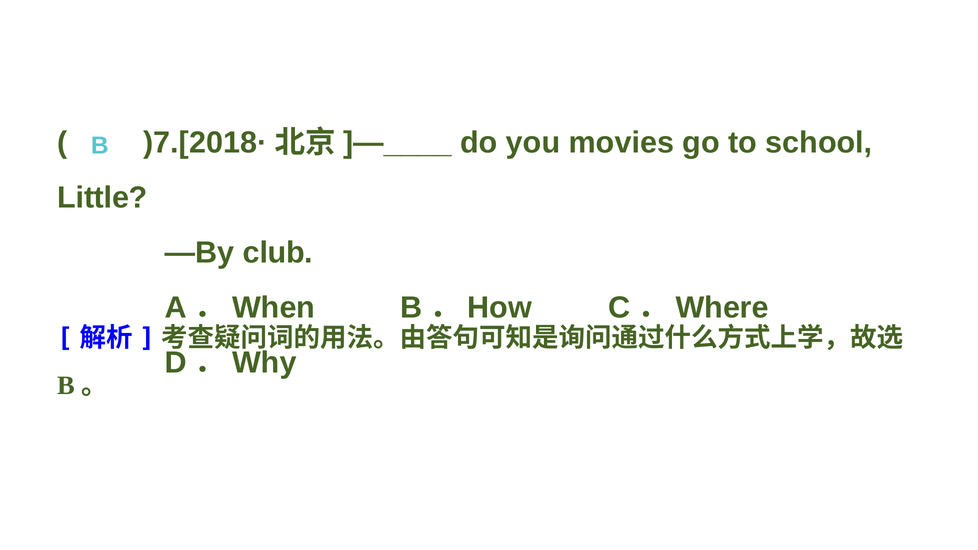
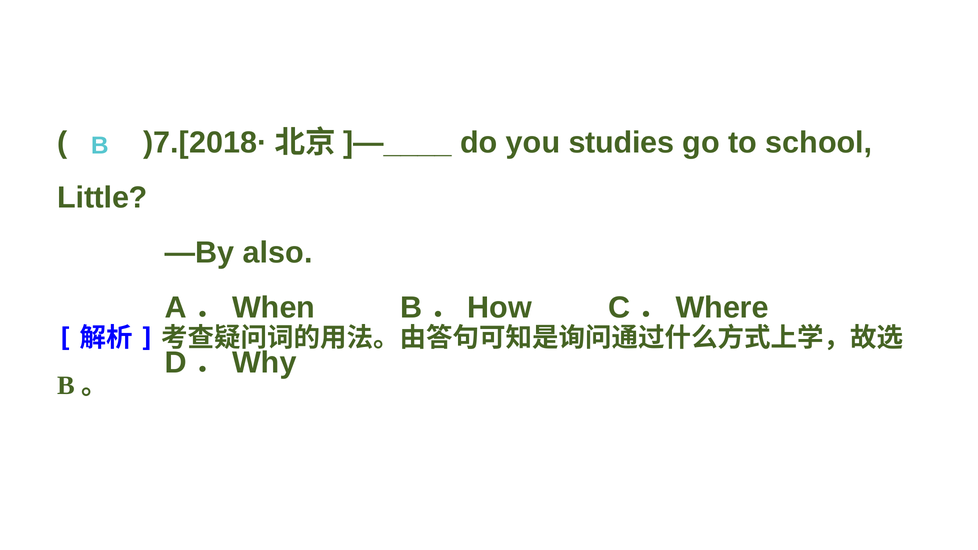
movies: movies -> studies (621, 143)
club: club -> also (278, 253)
